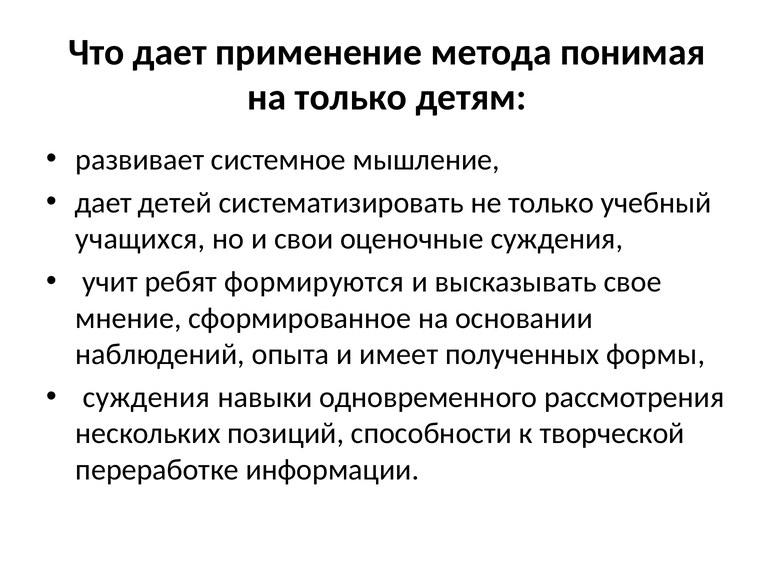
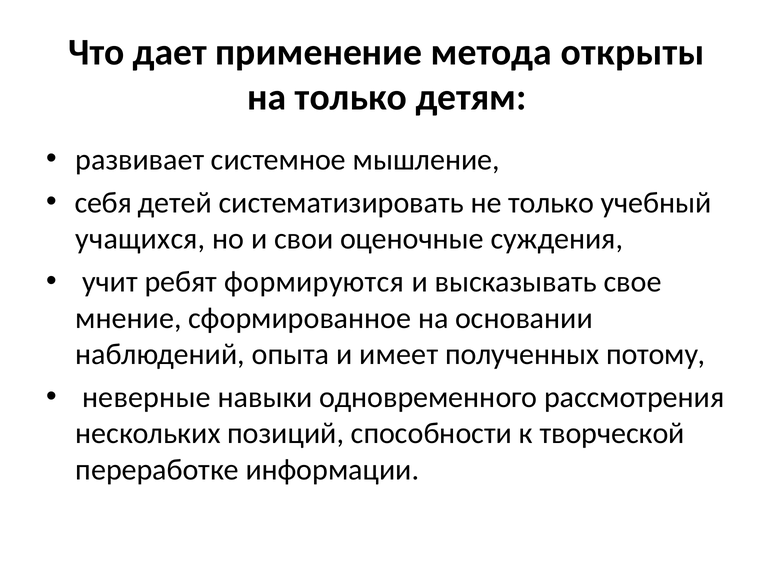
понимая: понимая -> открыты (633, 52)
дает: дает -> себя (103, 203)
формы: формы -> потому (656, 354)
суждения: суждения -> неверные (146, 397)
